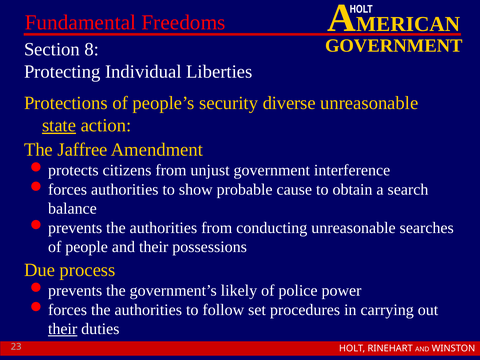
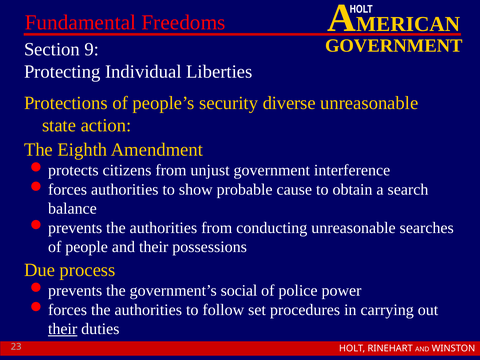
8: 8 -> 9 (92, 49)
state underline: present -> none (59, 125)
Jaffree: Jaffree -> Eighth (82, 150)
likely: likely -> social (239, 291)
